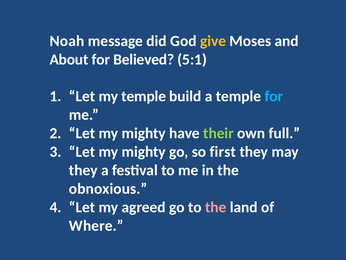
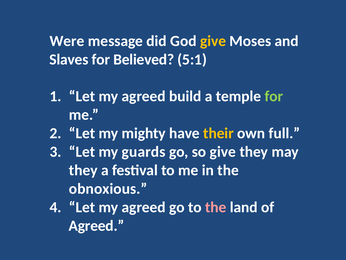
Noah: Noah -> Were (67, 41)
About: About -> Slaves (69, 59)
temple: temple -> agreed (144, 96)
for colour: light blue -> light green (274, 96)
their colour: light green -> yellow (218, 133)
mighty: mighty -> guards (144, 152)
so first: first -> give (223, 152)
Where: Where -> Agreed (96, 225)
